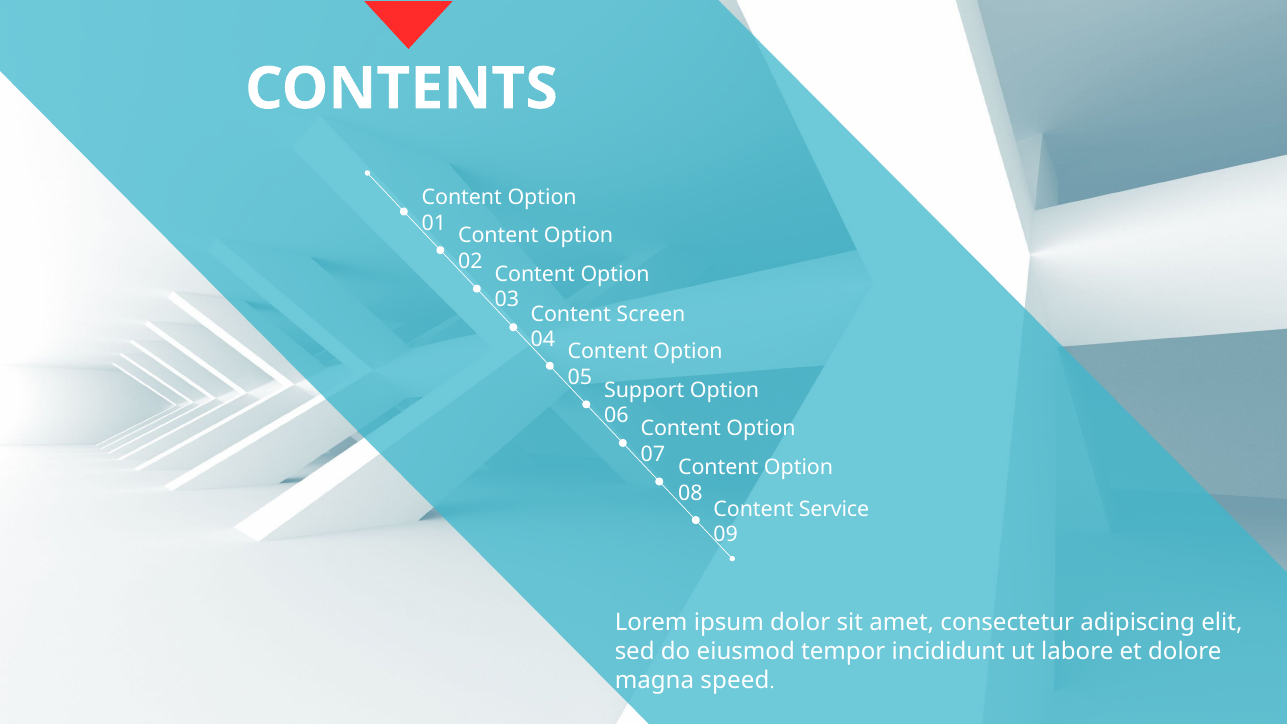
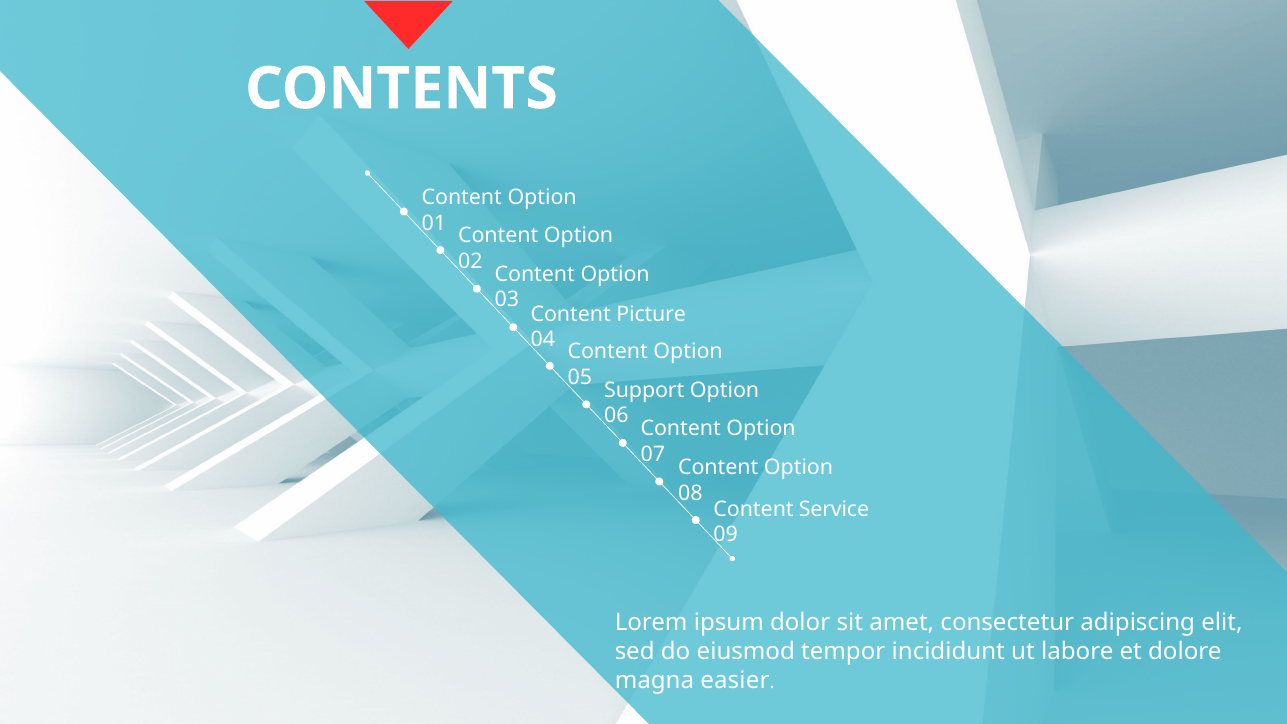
Screen: Screen -> Picture (651, 314)
speed: speed -> easier (735, 681)
